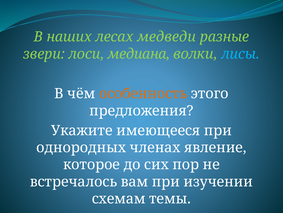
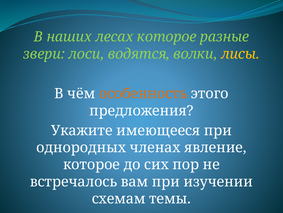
лесах медведи: медведи -> которое (167, 37)
медиана: медиана -> водятся (139, 54)
лисы colour: light blue -> yellow (240, 54)
